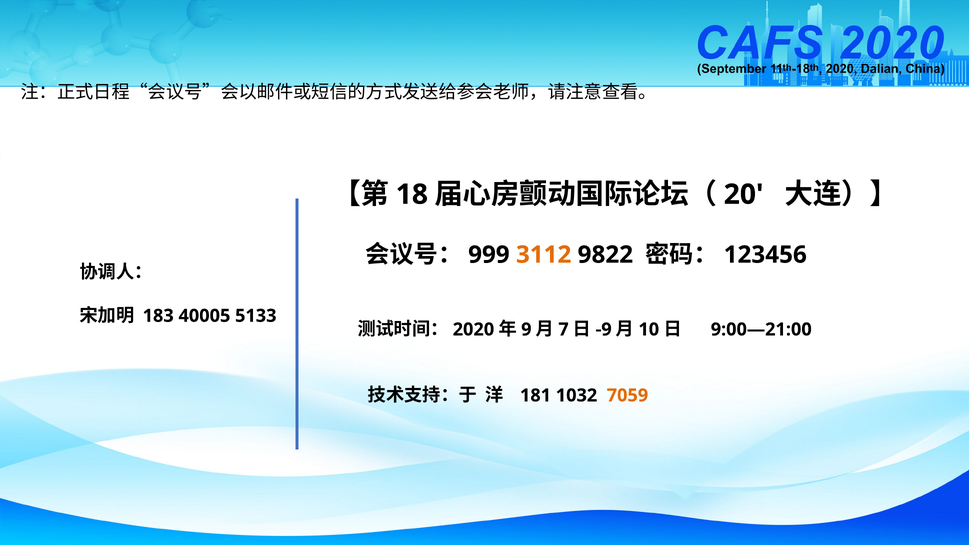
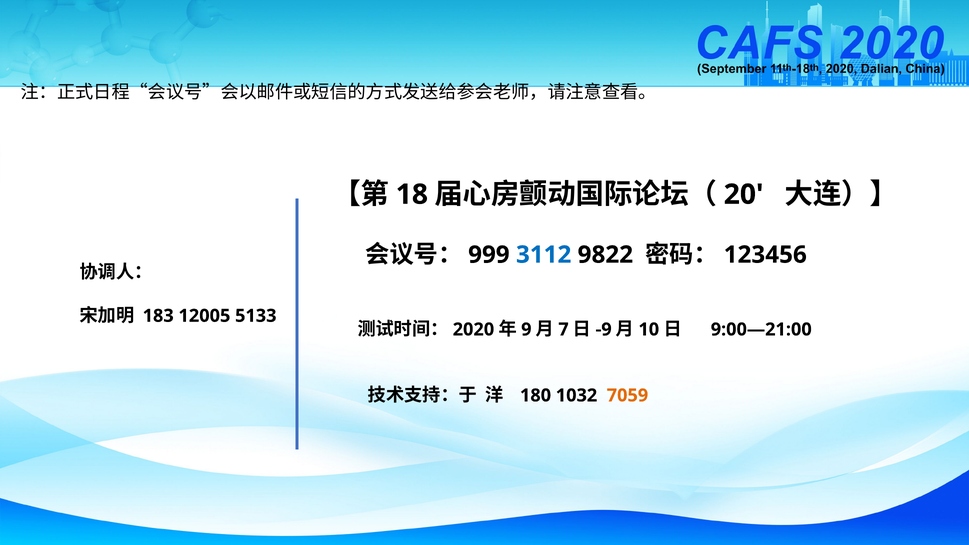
3112 colour: orange -> blue (544, 255)
40005: 40005 -> 12005 (204, 316)
181: 181 -> 180 (536, 395)
